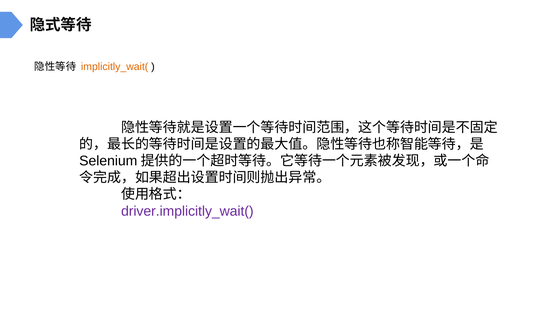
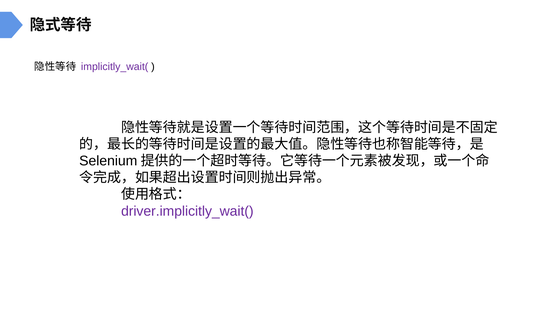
implicitly_wait( colour: orange -> purple (115, 67)
